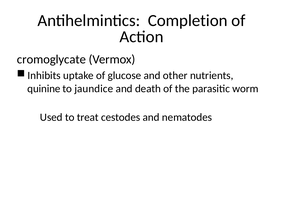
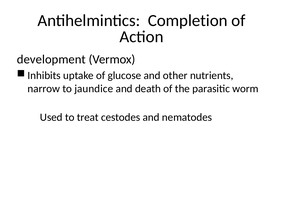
cromoglycate: cromoglycate -> development (51, 59)
quinine: quinine -> narrow (44, 89)
